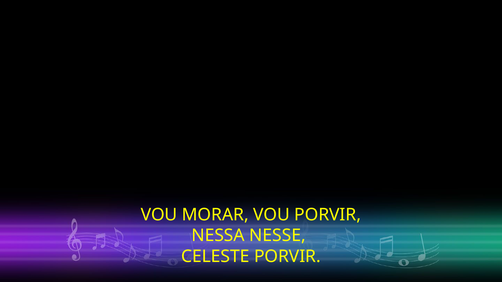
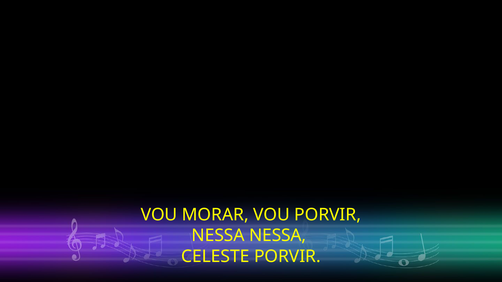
NESSA NESSE: NESSE -> NESSA (278, 236)
